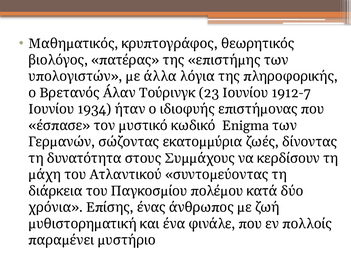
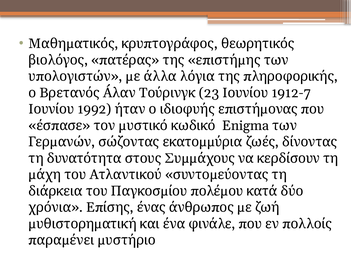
1934: 1934 -> 1992 (94, 109)
